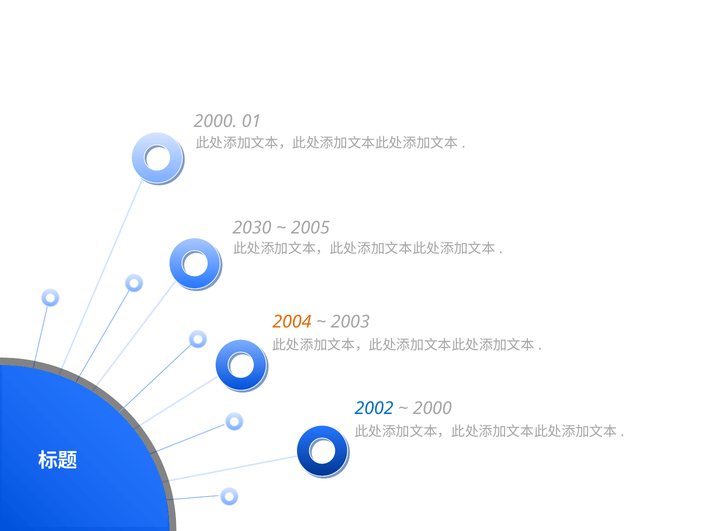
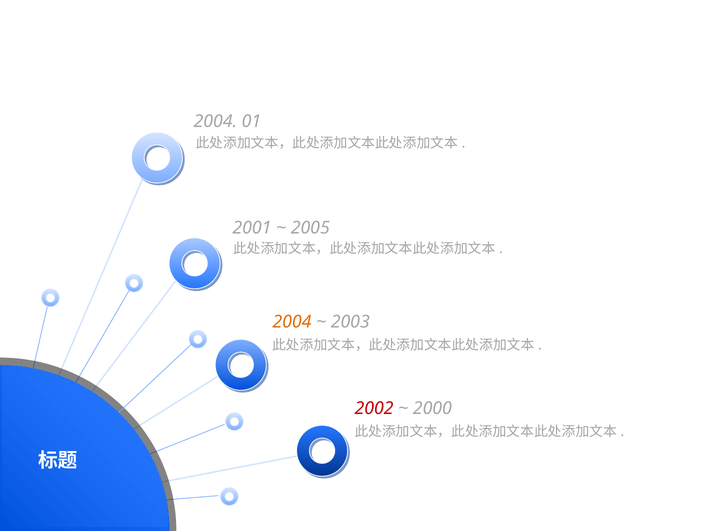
2000: 2000 -> 2004 (215, 122)
2030: 2030 -> 2001 (252, 228)
2002 colour: blue -> red (374, 409)
